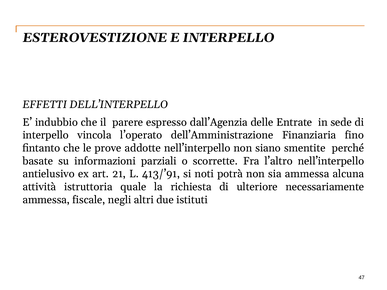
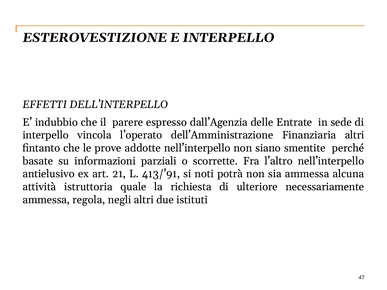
Finanziaria fino: fino -> altri (355, 135)
fiscale: fiscale -> regola (89, 200)
